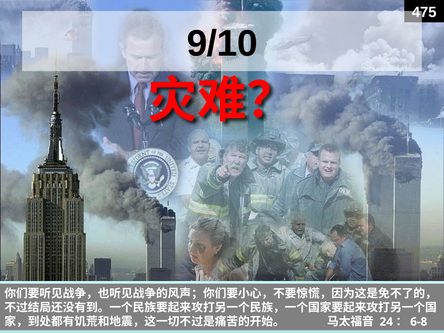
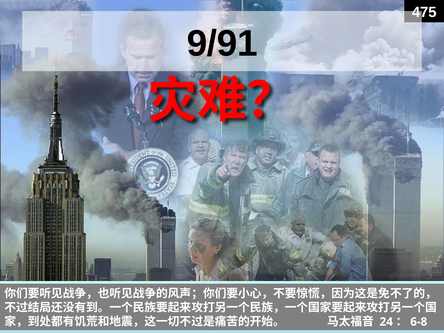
9/10: 9/10 -> 9/91 (222, 44)
